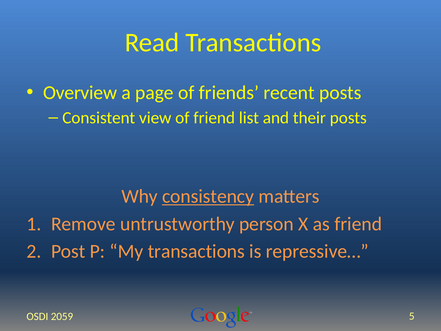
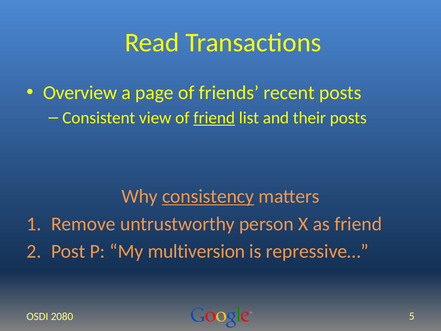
friend underline: none -> present (214, 118)
My transactions: transactions -> multiversion (196, 251)
2059: 2059 -> 2080 (62, 316)
